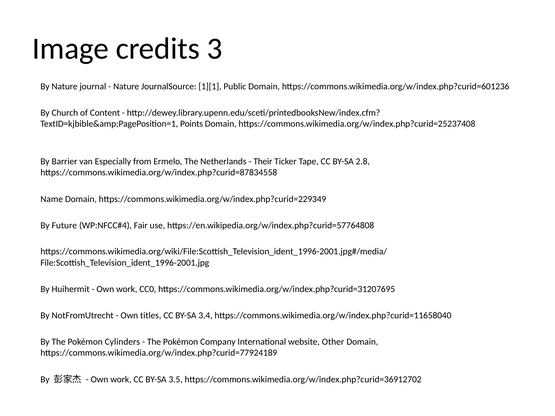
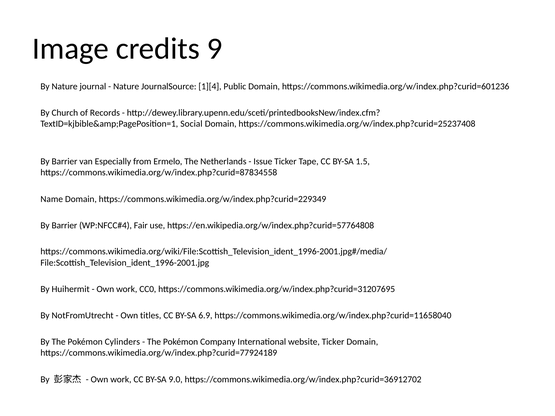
3: 3 -> 9 (215, 49)
1][1: 1][1 -> 1][4 (210, 86)
Content: Content -> Records (105, 113)
Points: Points -> Social (191, 124)
Their: Their -> Issue (263, 162)
2.8: 2.8 -> 1.5 (363, 162)
Future: Future -> Barrier (64, 225)
3.4: 3.4 -> 6.9 (205, 316)
website Other: Other -> Ticker (333, 342)
3.5: 3.5 -> 9.0 (176, 380)
